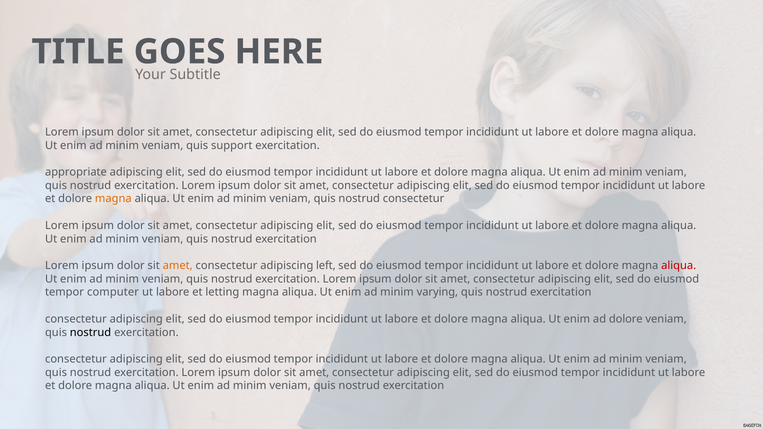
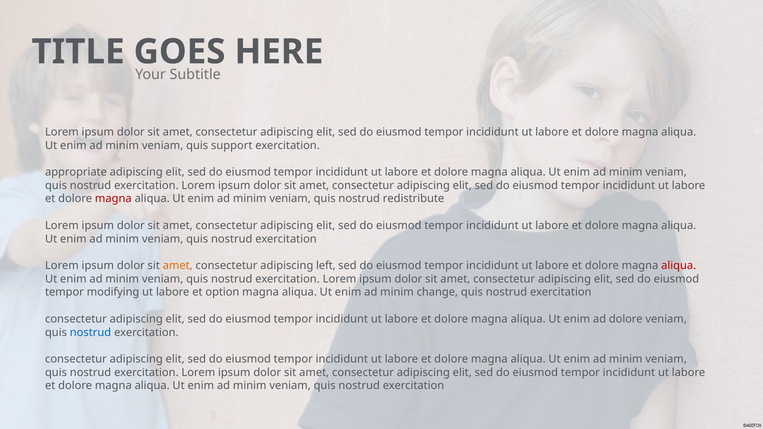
magna colour: orange -> red (113, 199)
nostrud consectetur: consectetur -> redistribute (414, 199)
computer: computer -> modifying (113, 292)
letting: letting -> option (222, 292)
varying: varying -> change (437, 292)
nostrud colour: black -> blue (91, 333)
